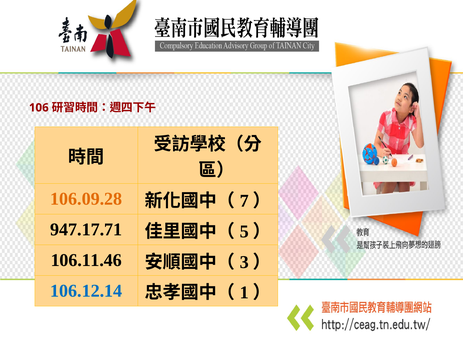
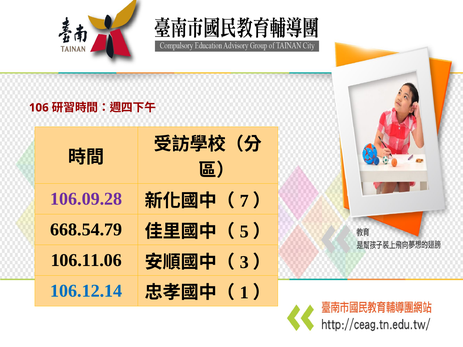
106.09.28 colour: orange -> purple (86, 199)
947.17.71: 947.17.71 -> 668.54.79 (86, 230)
106.11.46: 106.11.46 -> 106.11.06 (86, 261)
